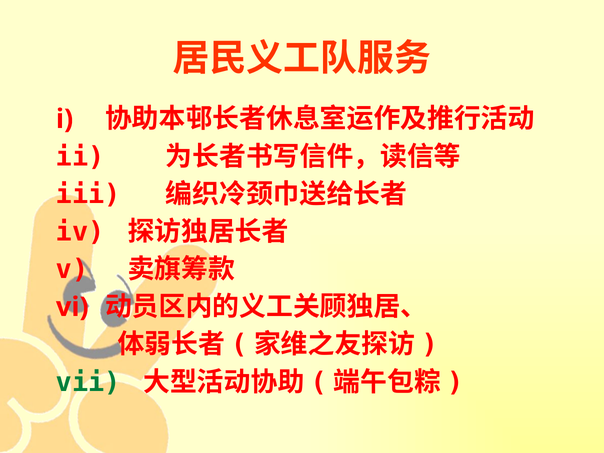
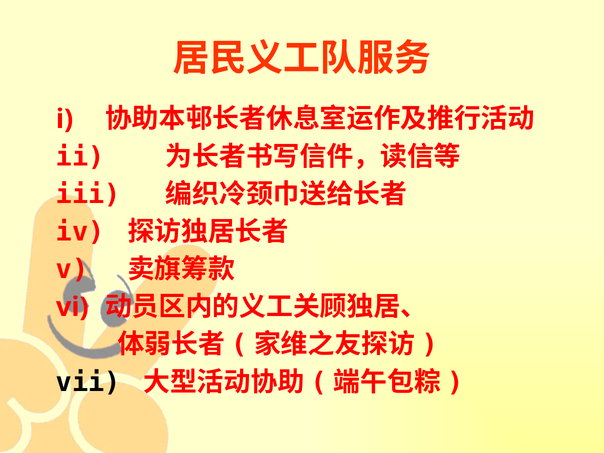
vii colour: green -> black (88, 382)
